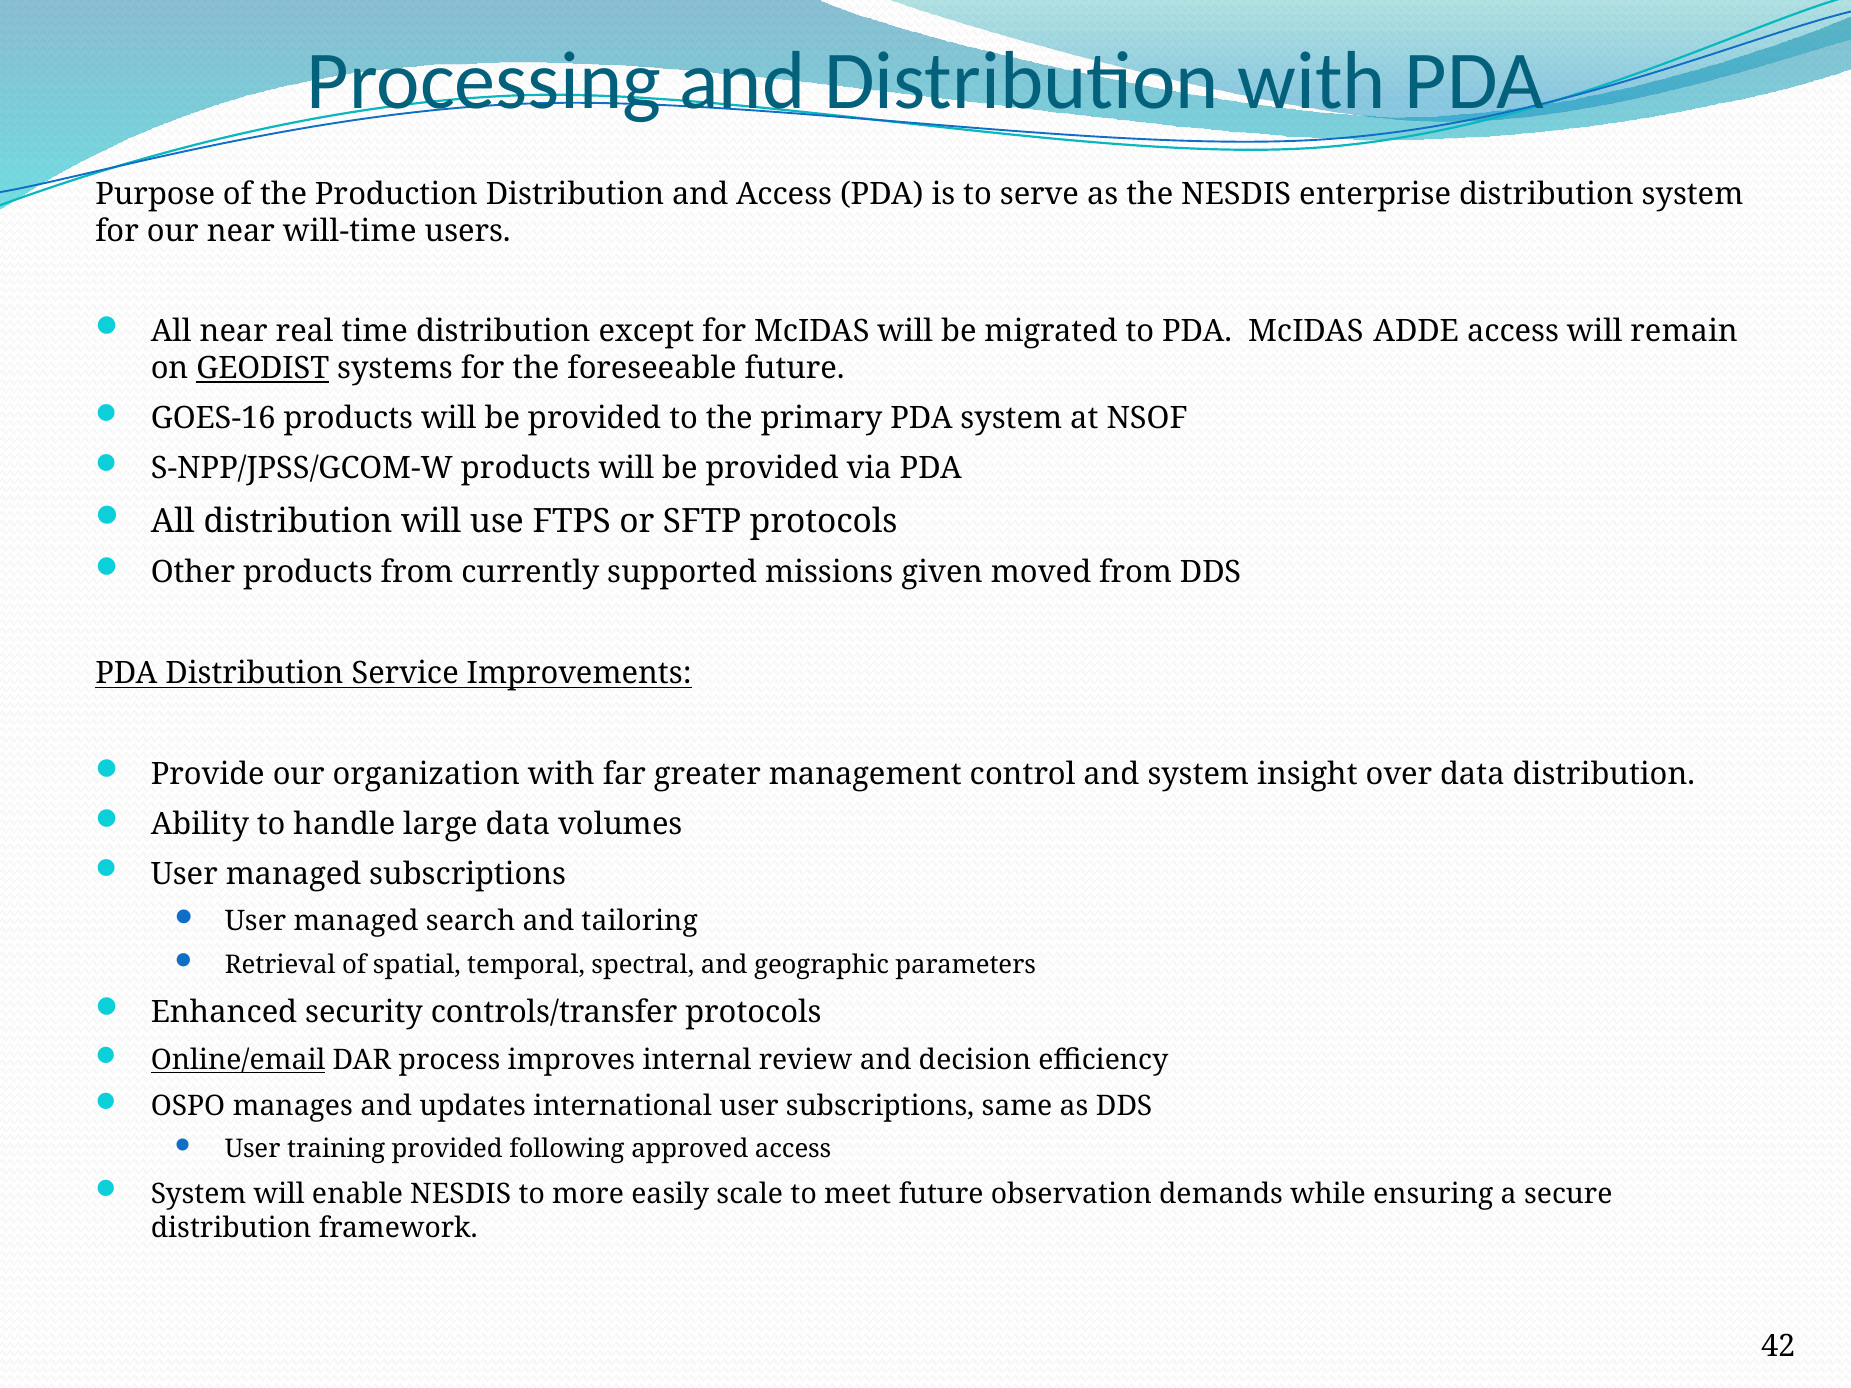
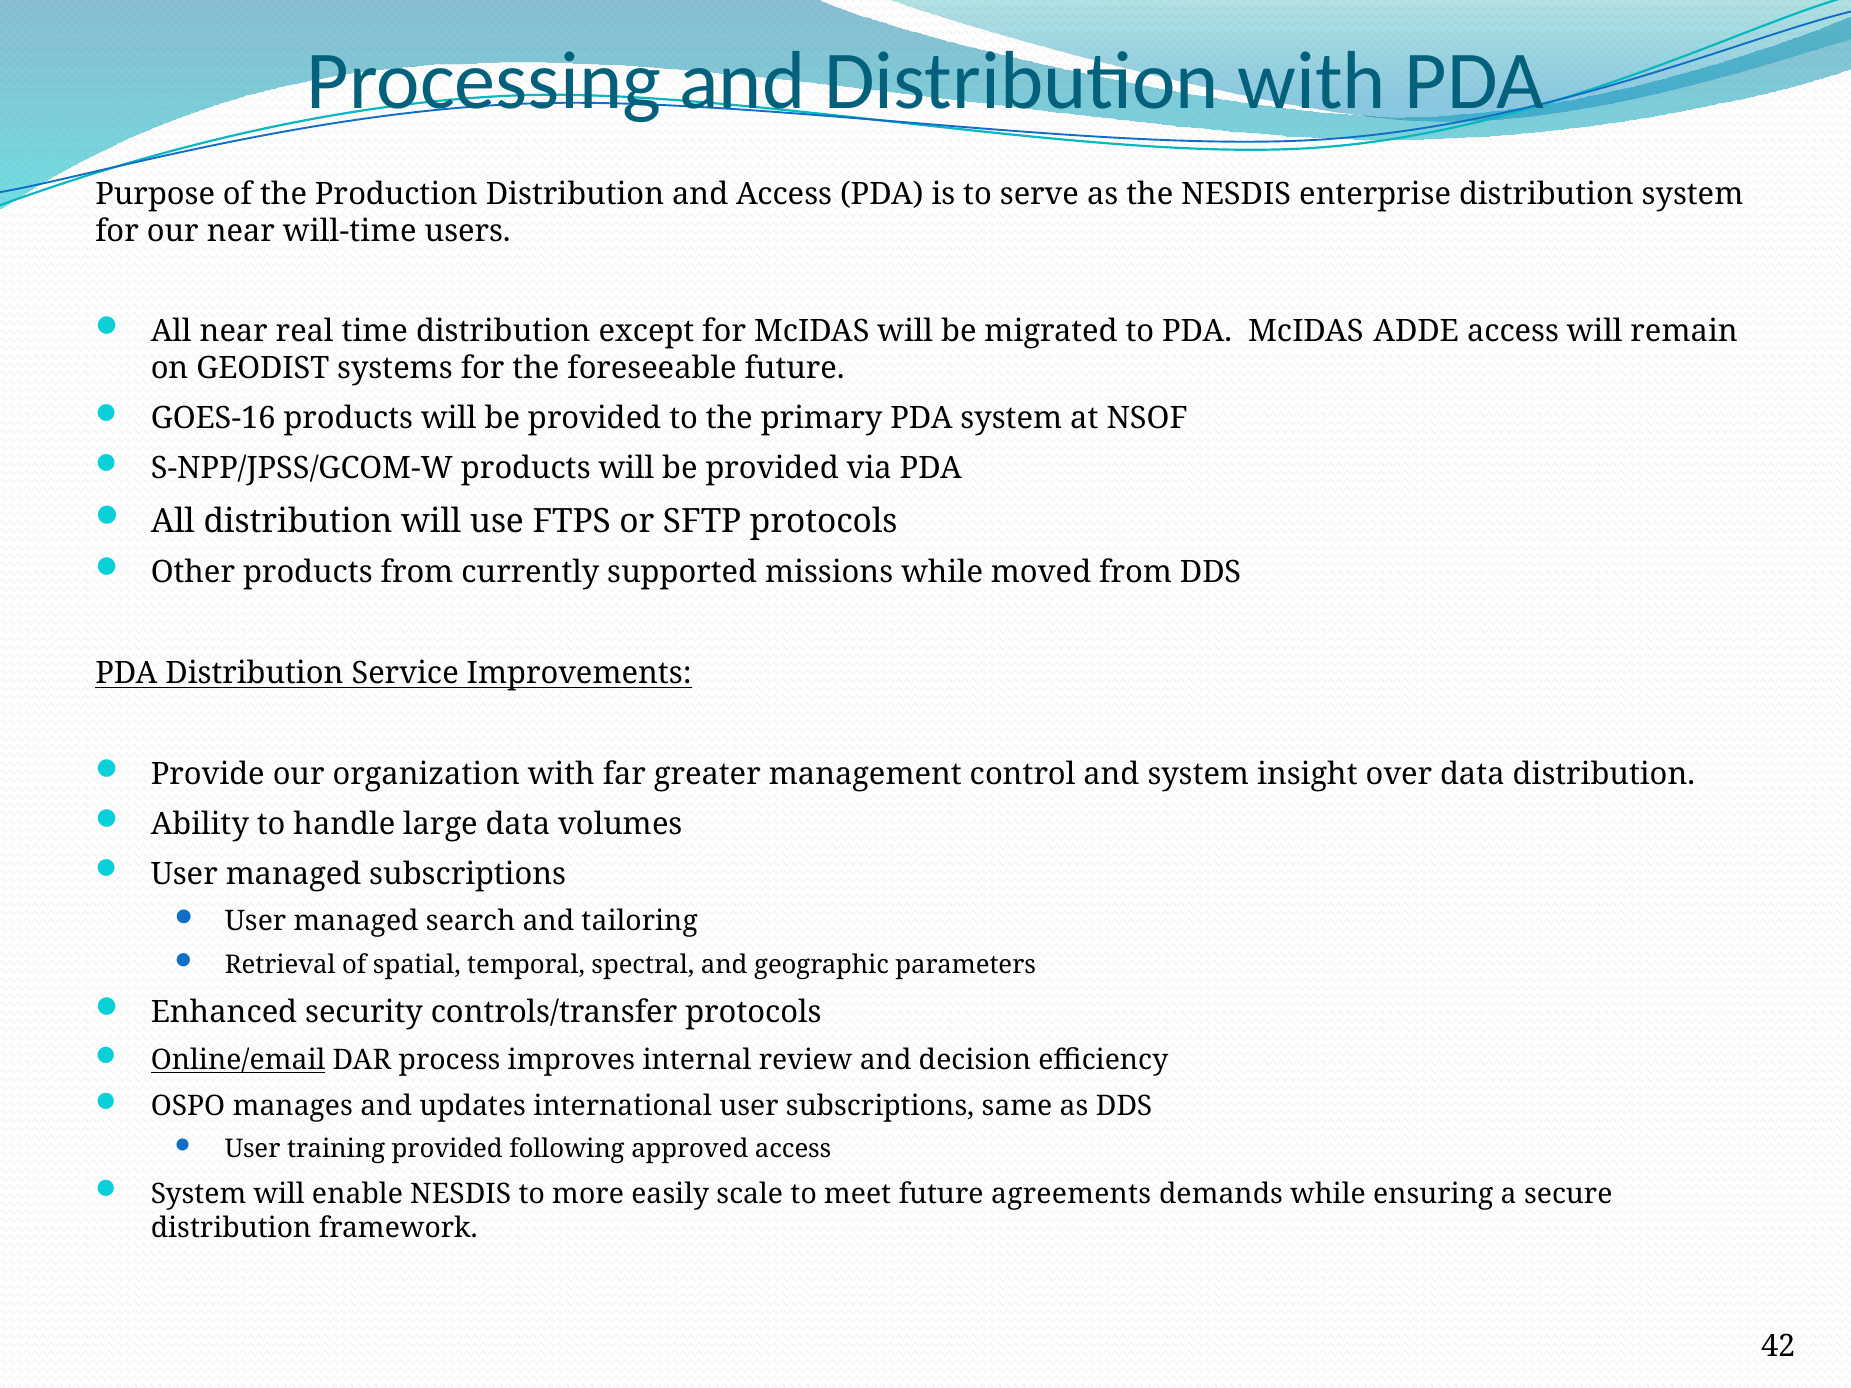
GEODIST underline: present -> none (263, 369)
missions given: given -> while (942, 573)
observation: observation -> agreements (1071, 1194)
